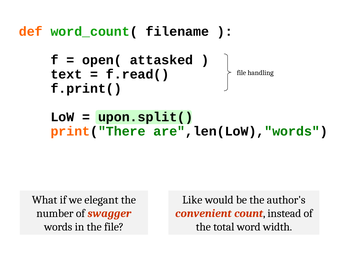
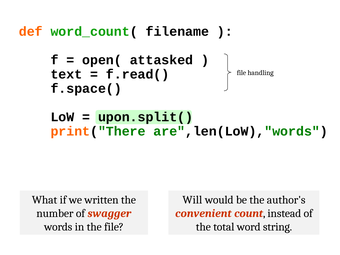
f.print(: f.print( -> f.space( (86, 89)
elegant: elegant -> written (101, 200)
Like: Like -> Will (192, 200)
width: width -> string (278, 227)
